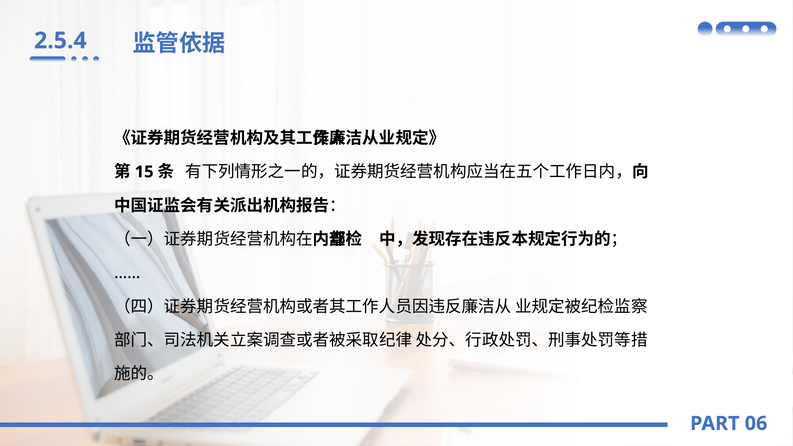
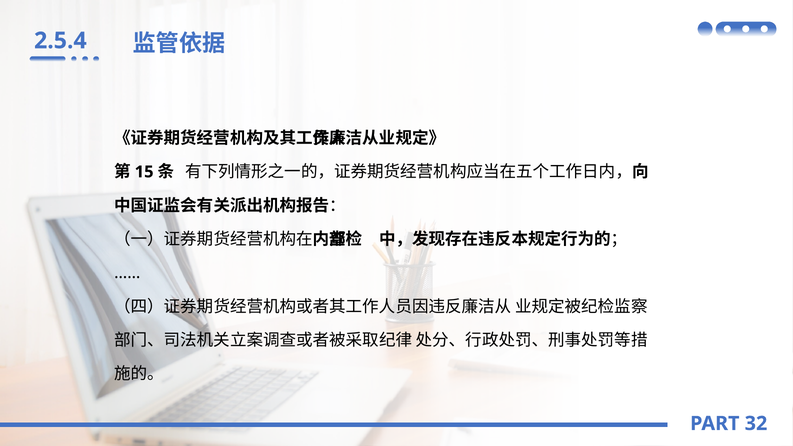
06: 06 -> 32 (756, 424)
